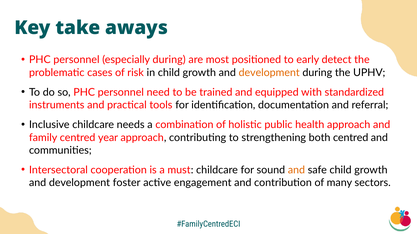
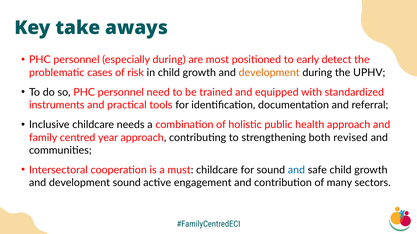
both centred: centred -> revised (351, 138)
and colour: orange -> blue (296, 170)
development foster: foster -> sound (127, 183)
